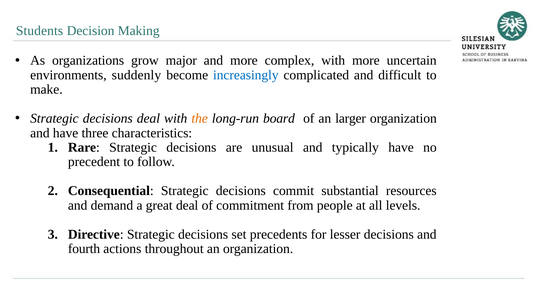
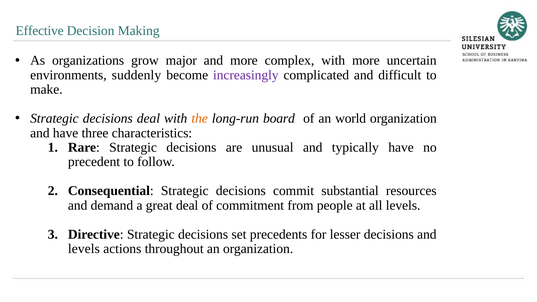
Students: Students -> Effective (40, 31)
increasingly colour: blue -> purple (246, 75)
larger: larger -> world (351, 118)
fourth: fourth -> levels (84, 249)
